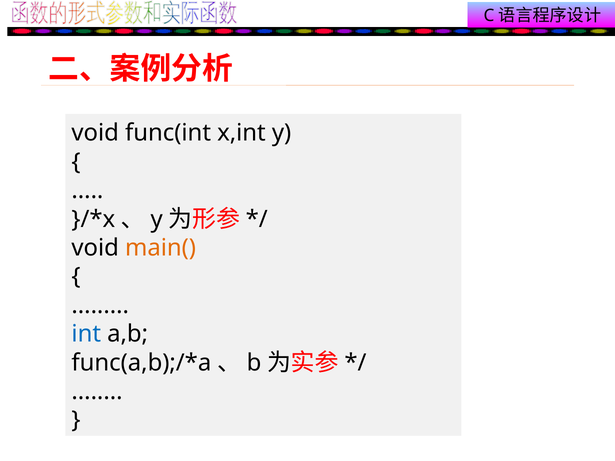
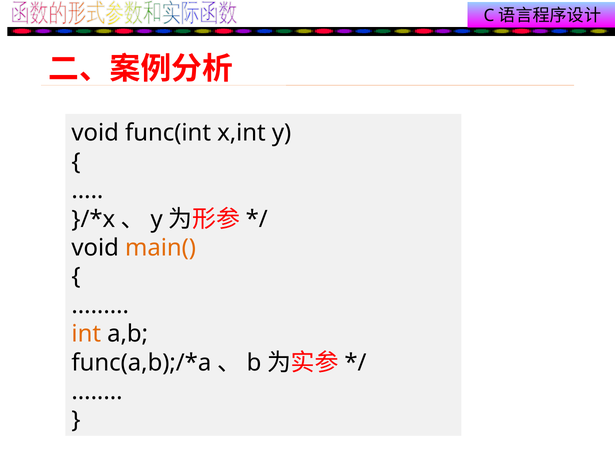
int colour: blue -> orange (86, 334)
